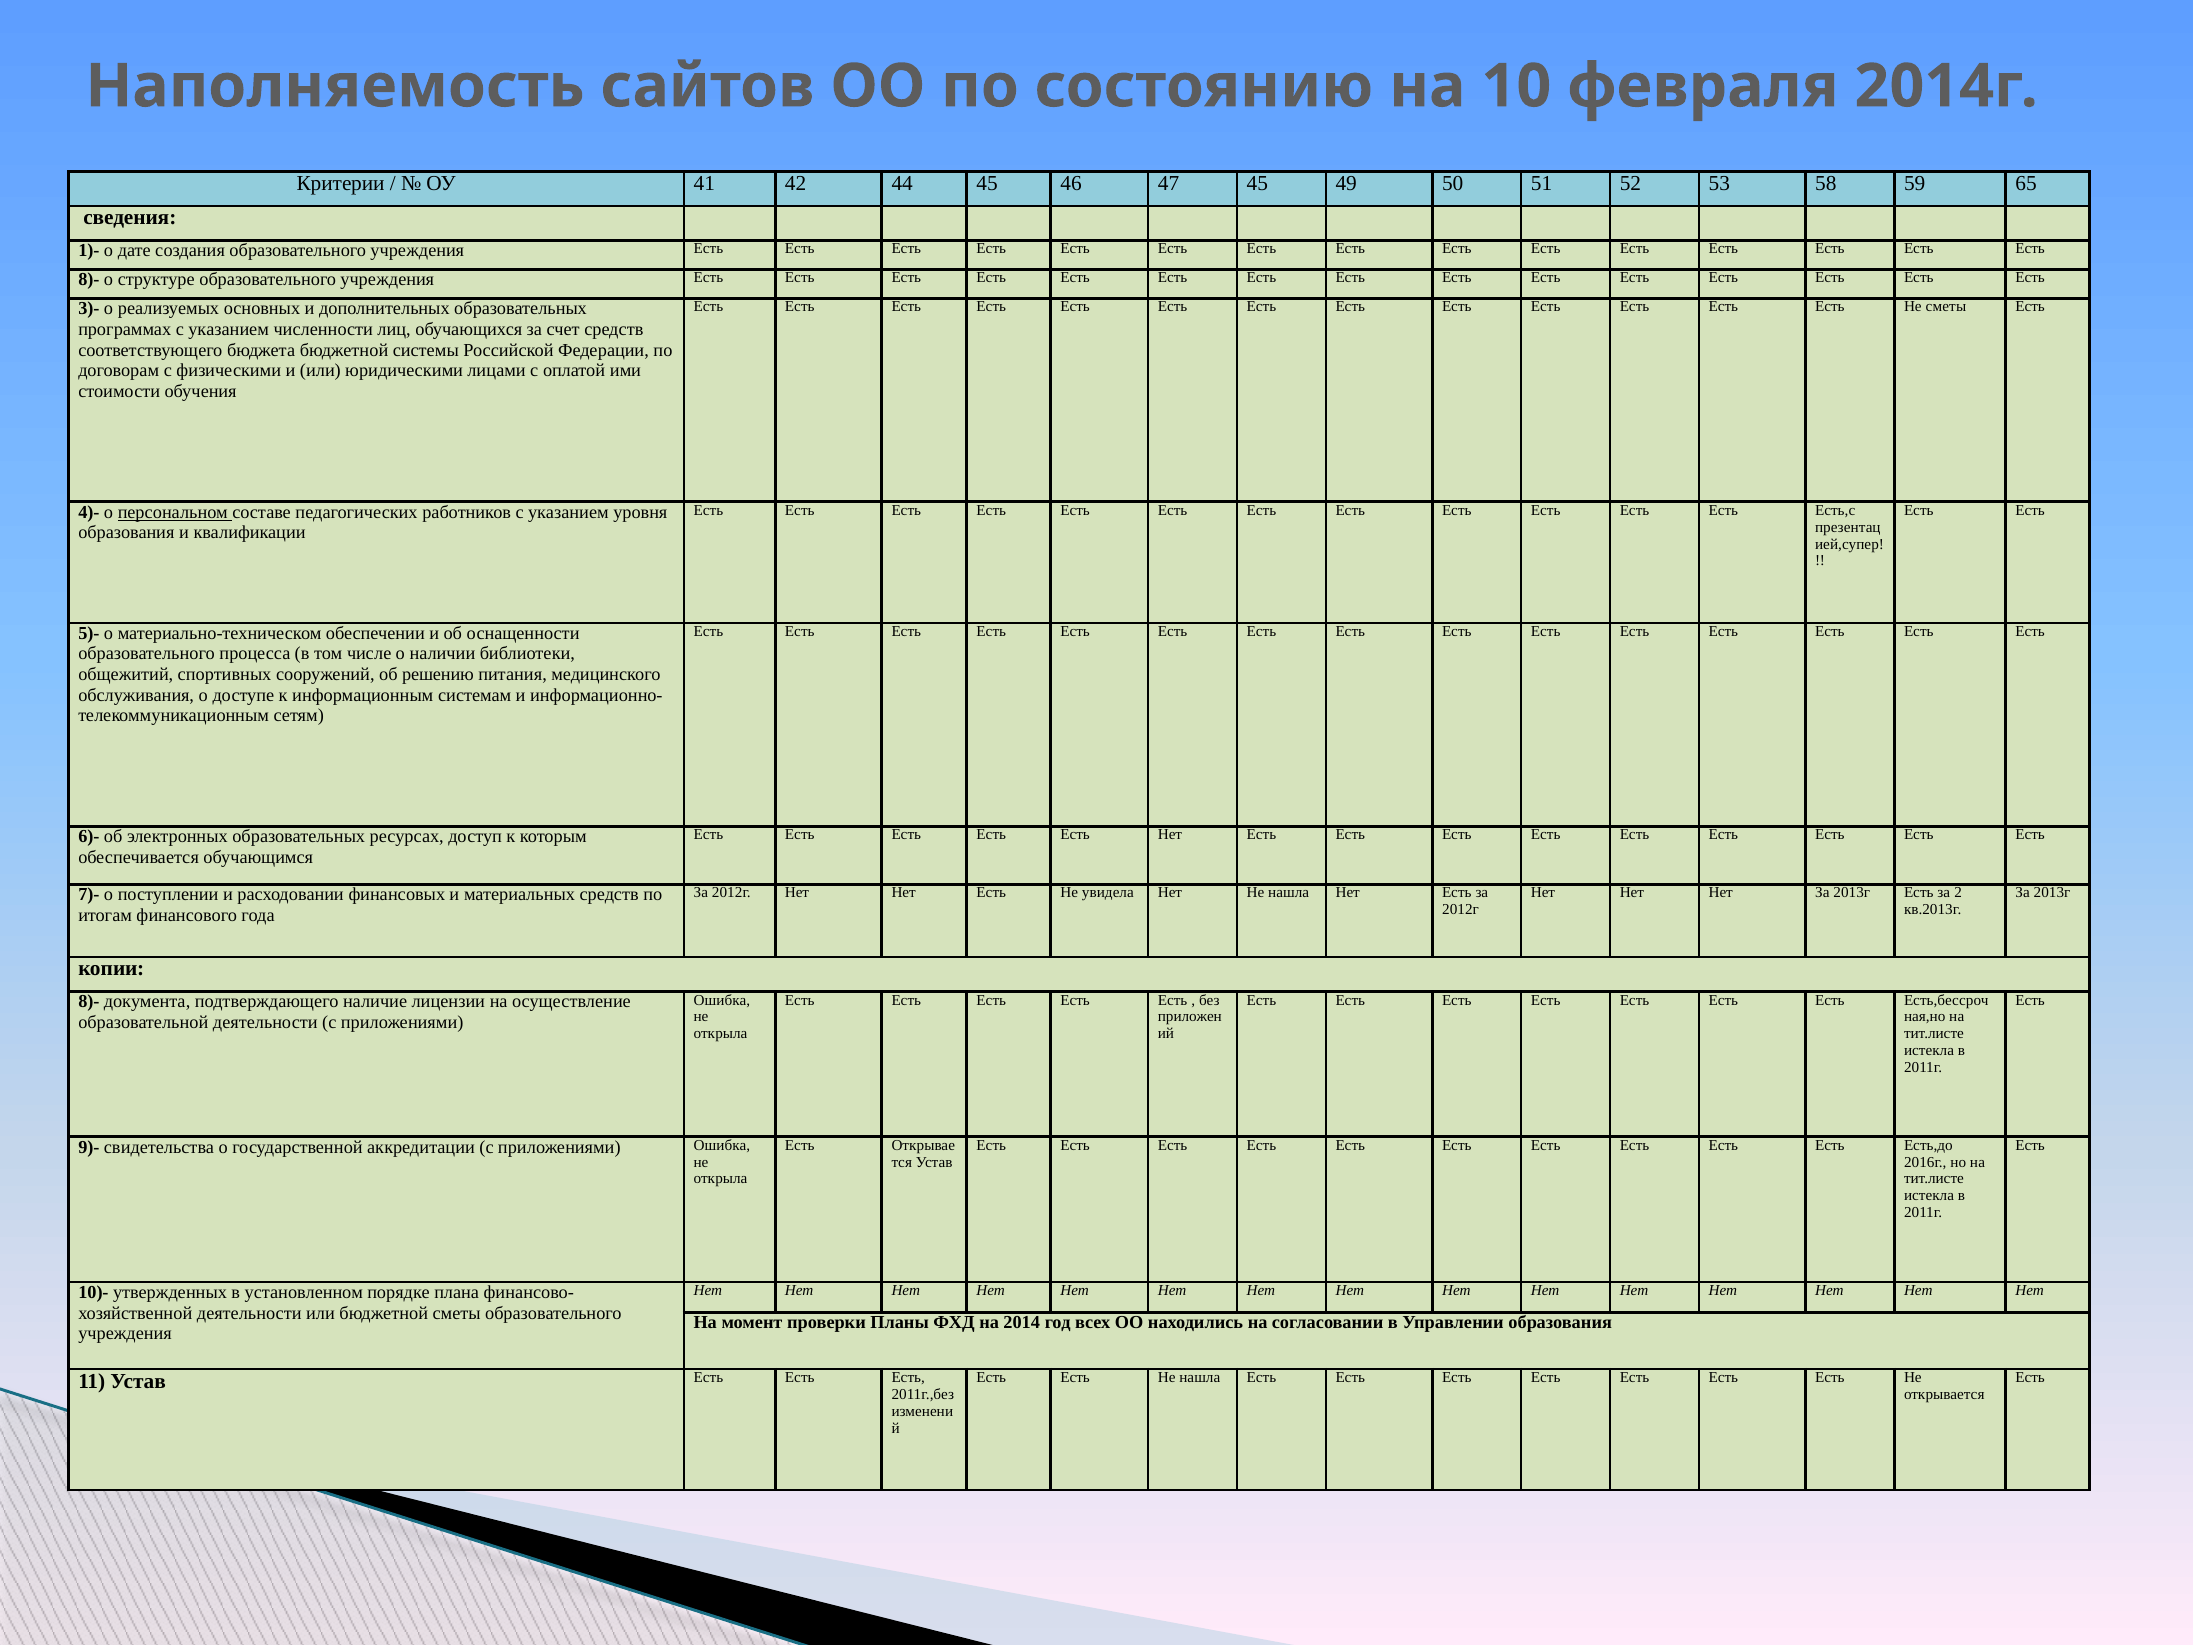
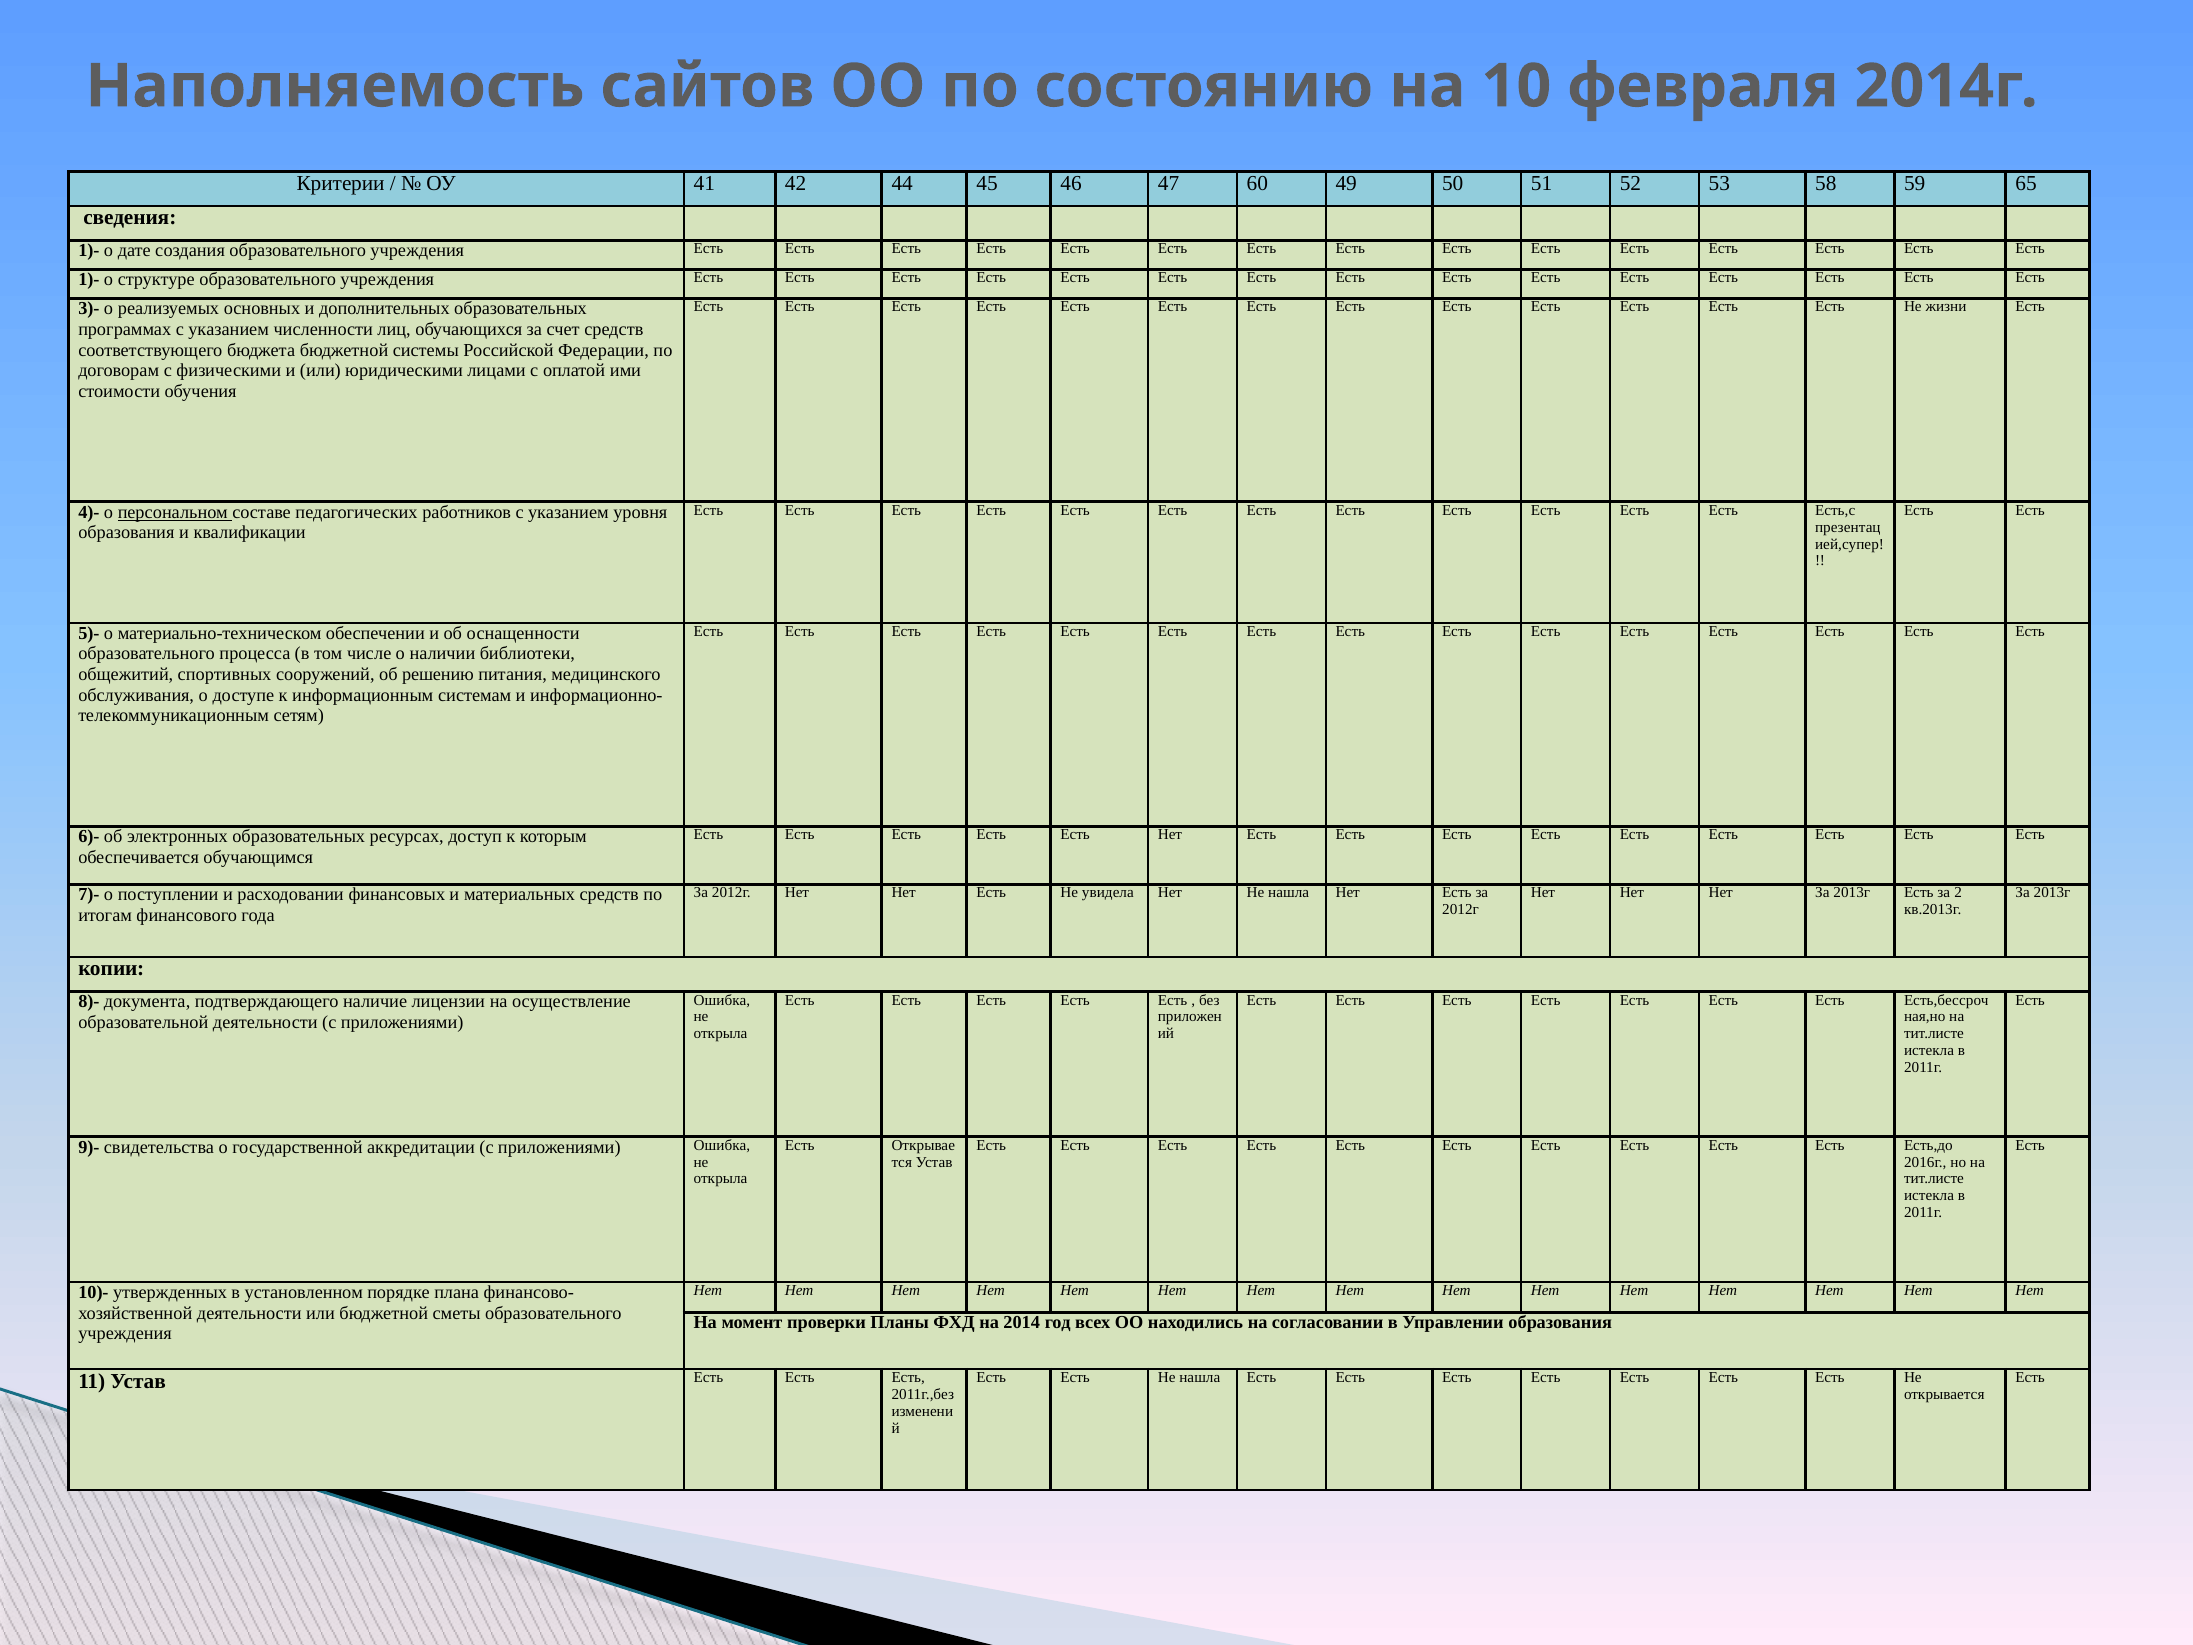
47 45: 45 -> 60 (1257, 183)
8)-: 8)- -> 1)- (89, 280)
Не сметы: сметы -> жизни (1946, 307)
